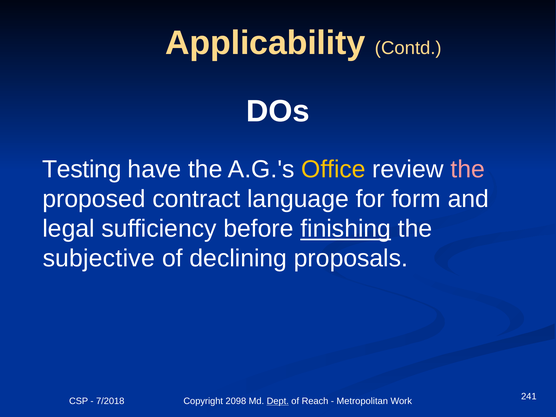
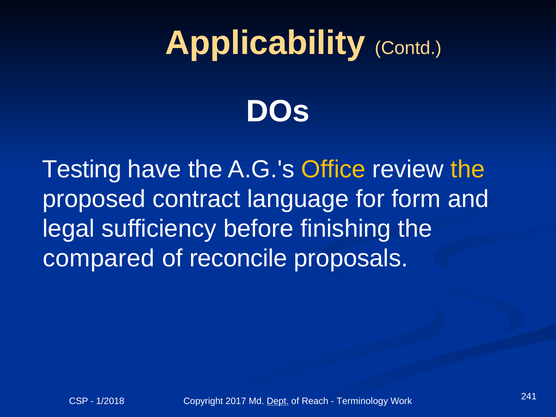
the colour: pink -> yellow (468, 169)
finishing underline: present -> none (346, 229)
subjective: subjective -> compared (99, 258)
declining: declining -> reconcile (238, 258)
7/2018: 7/2018 -> 1/2018 (110, 401)
2098: 2098 -> 2017 (236, 401)
Metropolitan: Metropolitan -> Terminology (362, 401)
